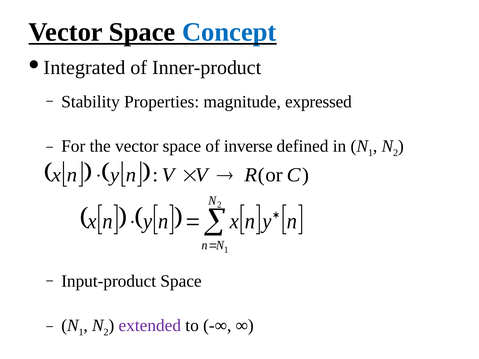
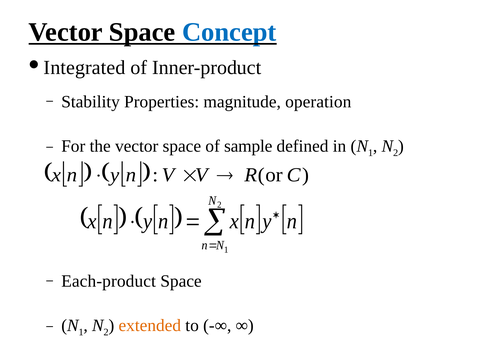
expressed: expressed -> operation (318, 102)
inverse: inverse -> sample (248, 146)
Input-product: Input-product -> Each-product (109, 281)
extended colour: purple -> orange (150, 326)
